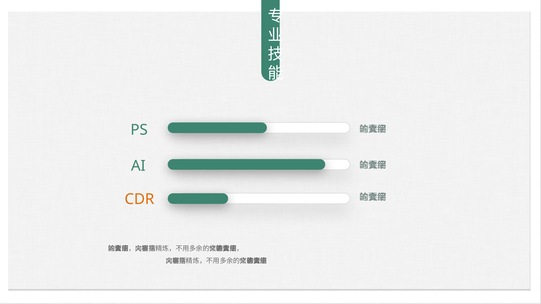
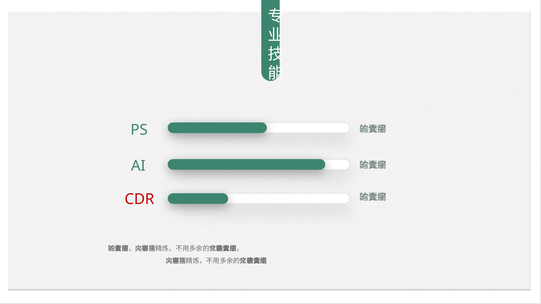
CDR colour: orange -> red (139, 199)
